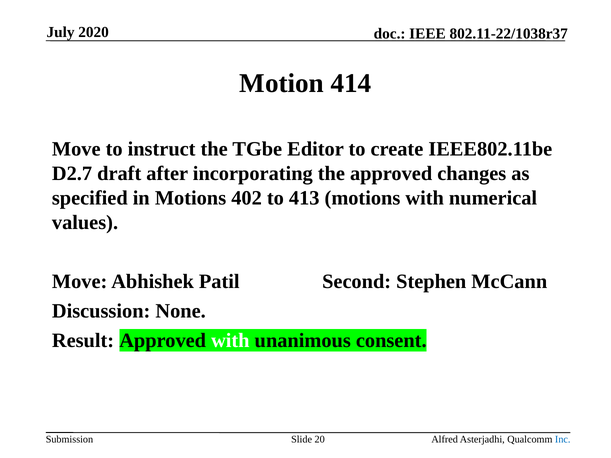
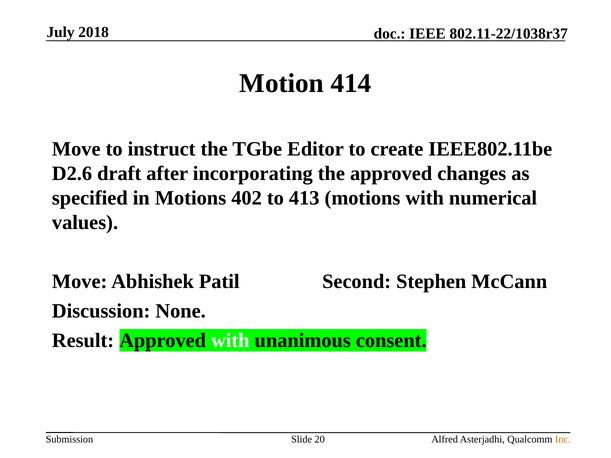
2020: 2020 -> 2018 (94, 32)
D2.7: D2.7 -> D2.6 (72, 174)
Inc colour: blue -> orange (563, 439)
